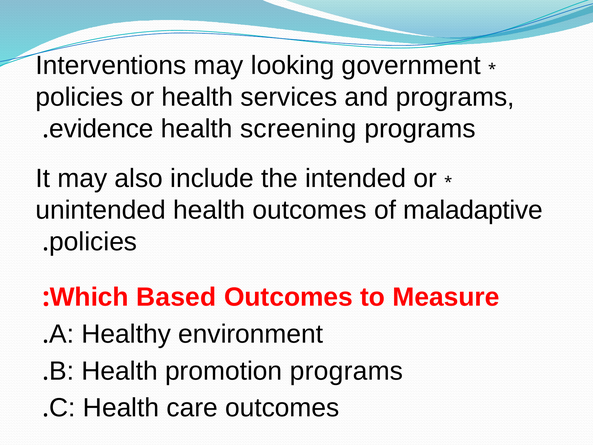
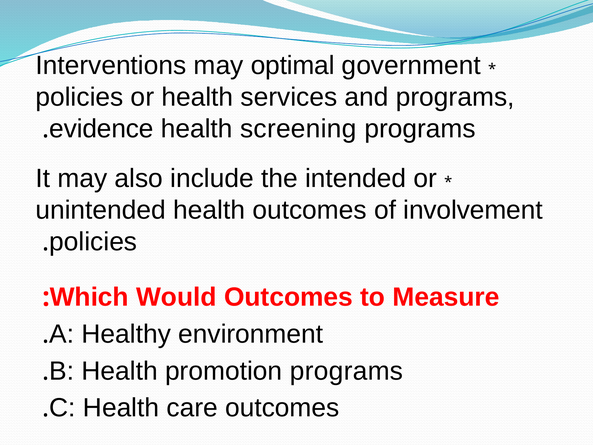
looking: looking -> optimal (293, 65)
maladaptive: maladaptive -> involvement (473, 210)
Based: Based -> Would (176, 297)
